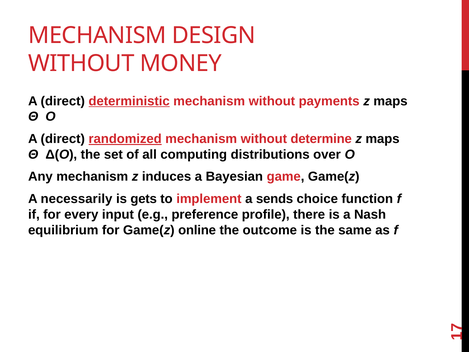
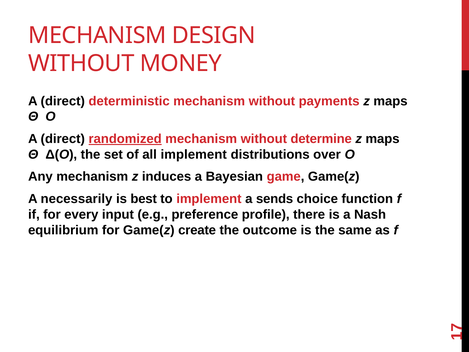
deterministic underline: present -> none (129, 101)
all computing: computing -> implement (194, 154)
gets: gets -> best (144, 199)
online: online -> create (197, 230)
